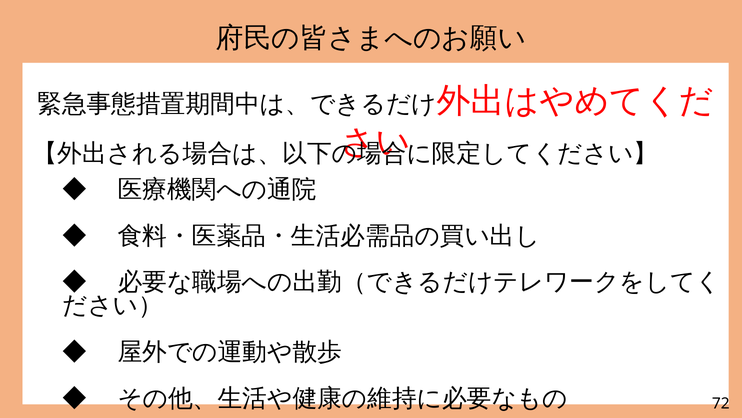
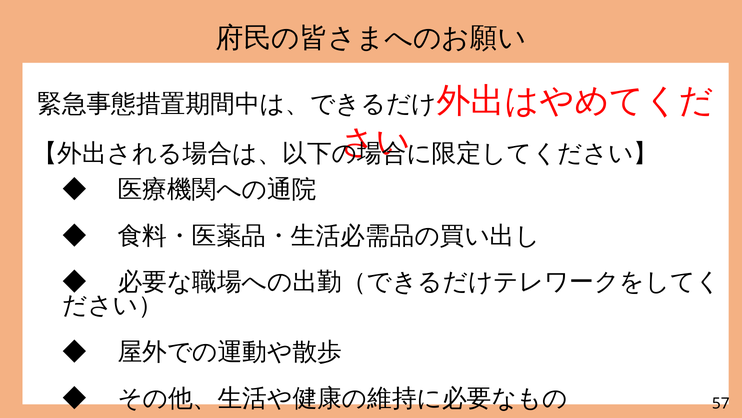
72: 72 -> 57 (721, 403)
